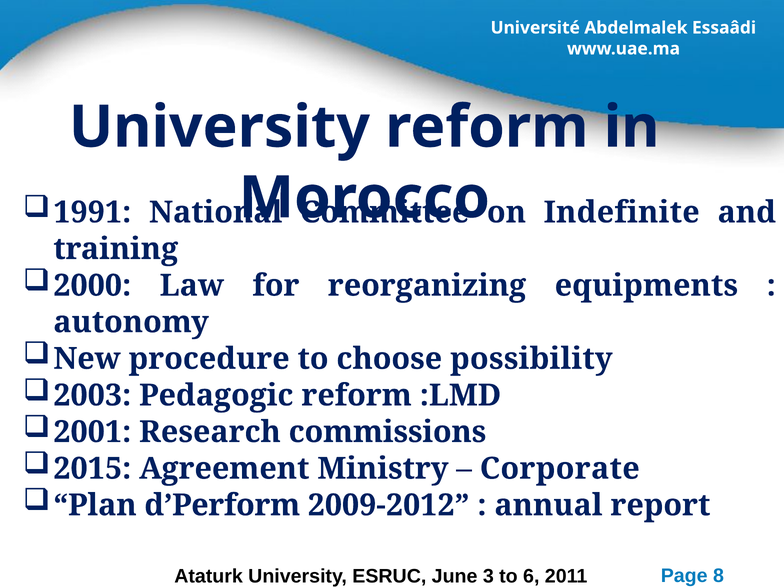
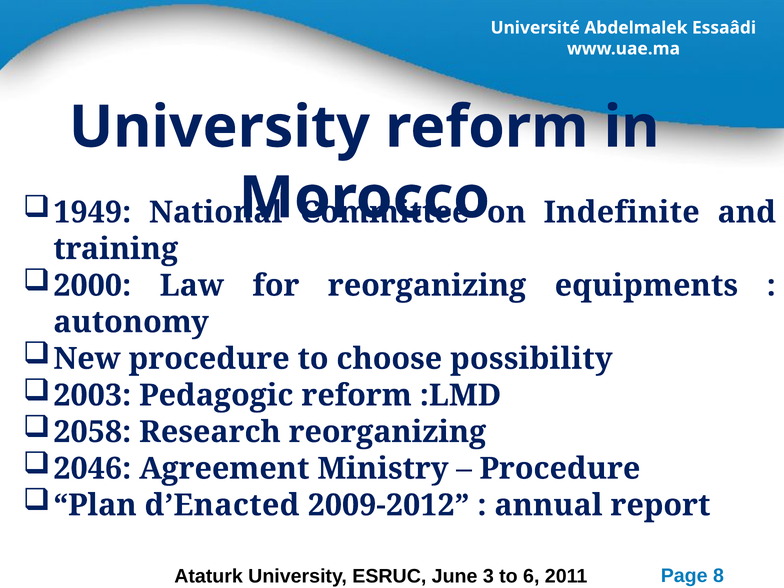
1991: 1991 -> 1949 (92, 212)
2001: 2001 -> 2058 (92, 432)
Research commissions: commissions -> reorganizing (387, 432)
2015: 2015 -> 2046 (92, 469)
Corporate: Corporate -> Procedure (560, 469)
d’Perform: d’Perform -> d’Enacted (222, 505)
